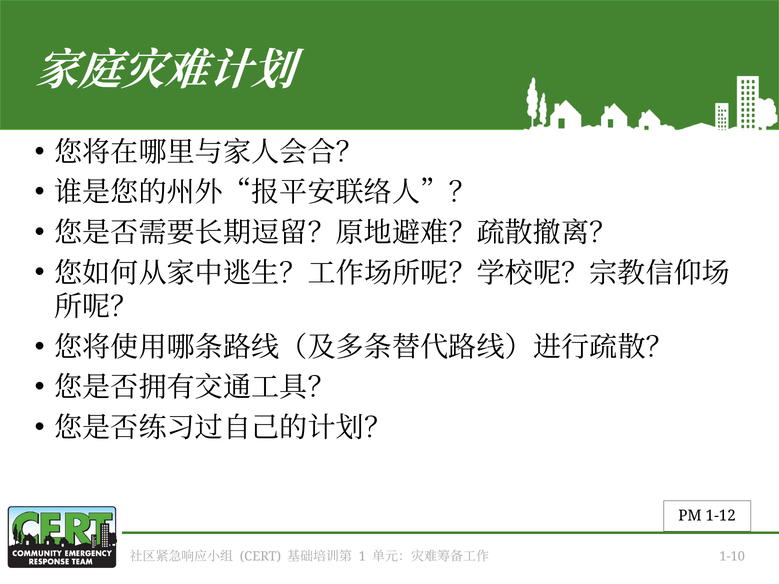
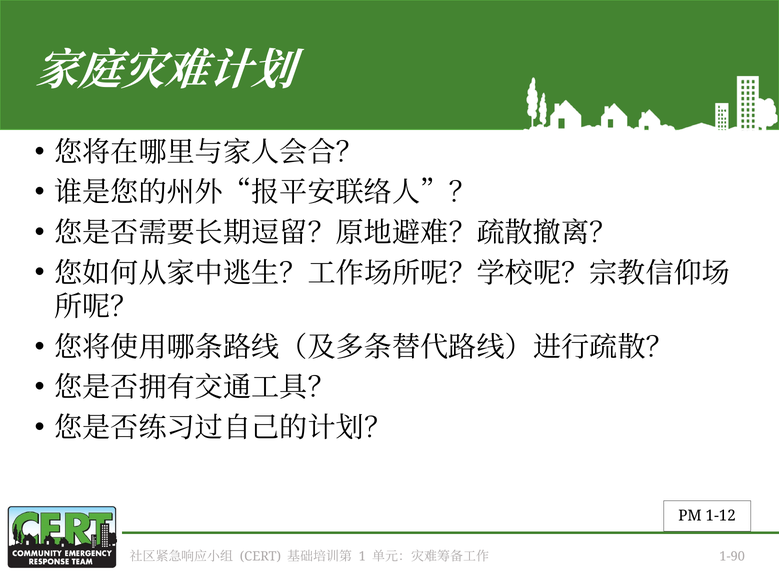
1-10: 1-10 -> 1-90 (732, 557)
